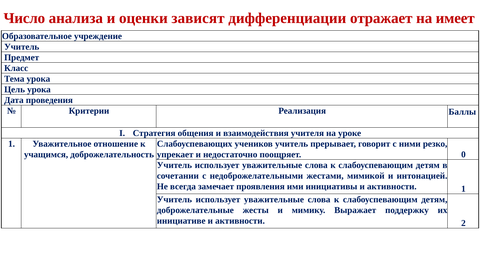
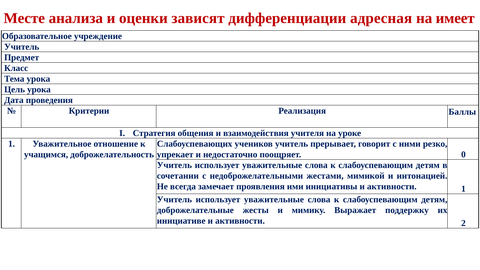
Число: Число -> Месте (24, 18)
отражает: отражает -> адресная (381, 18)
